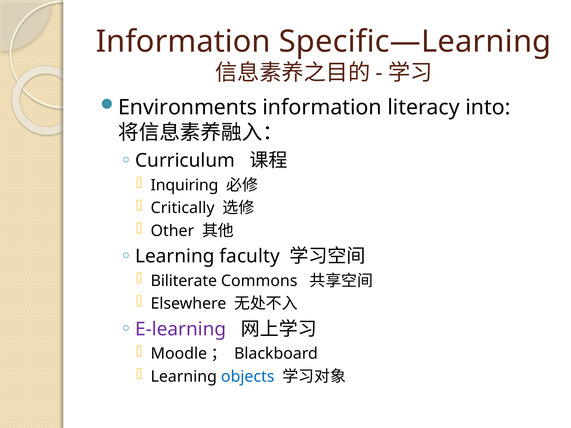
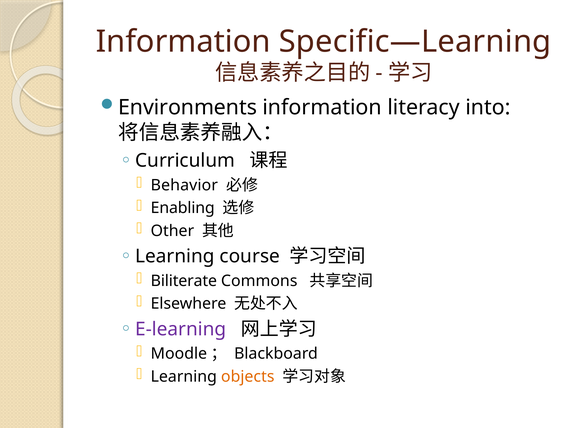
Inquiring: Inquiring -> Behavior (184, 185)
Critically: Critically -> Enabling (183, 208)
faculty: faculty -> course (250, 257)
objects colour: blue -> orange (248, 377)
